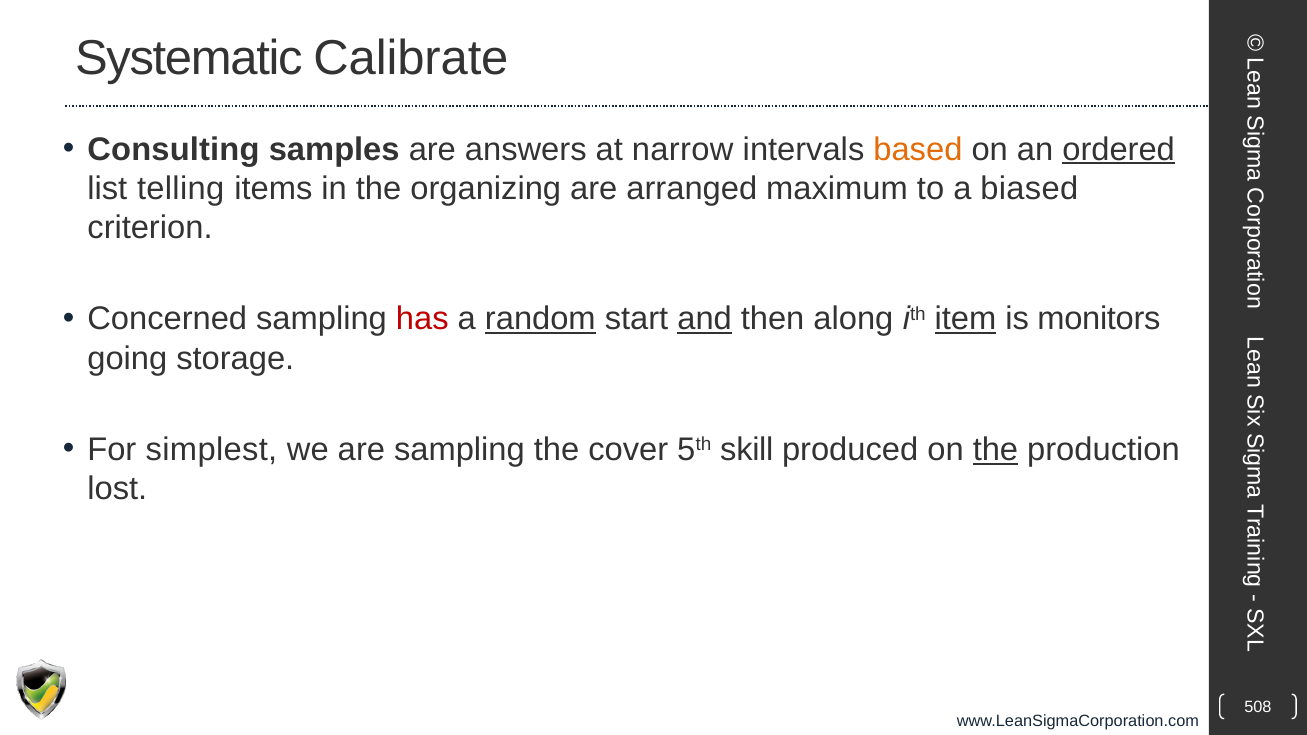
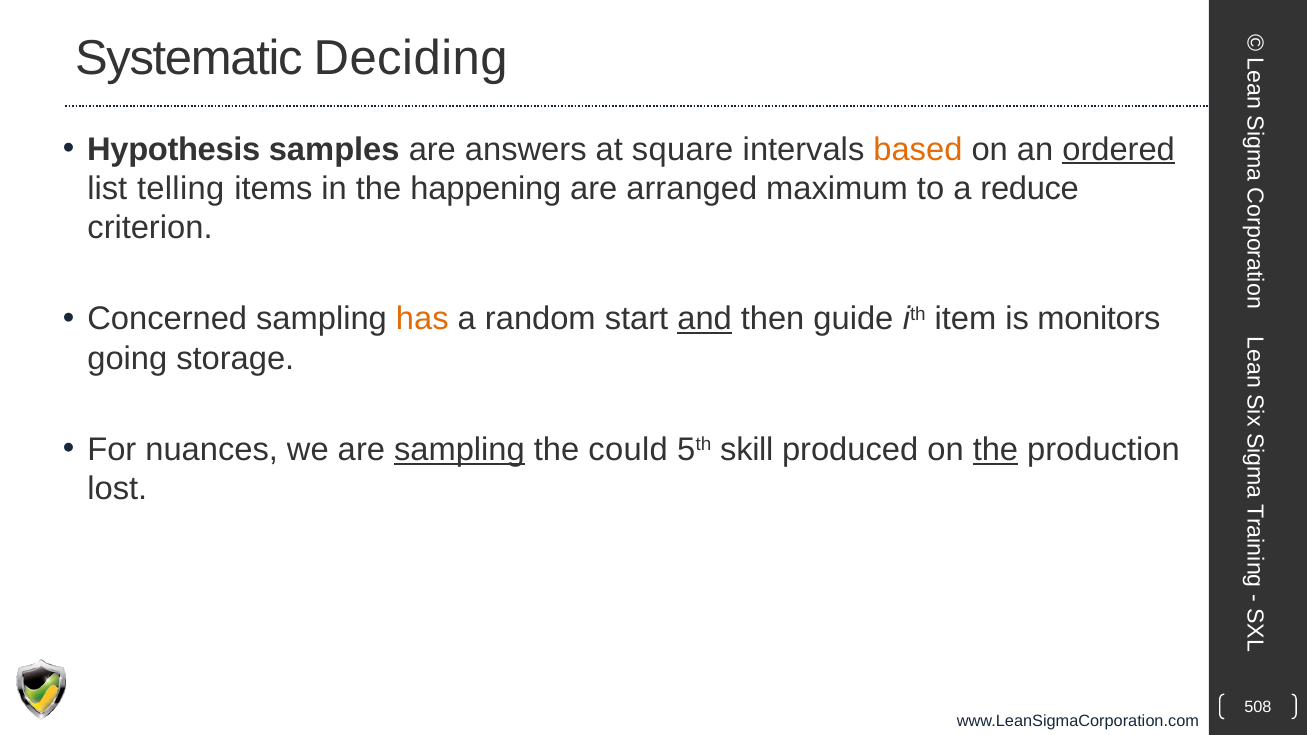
Calibrate: Calibrate -> Deciding (411, 58)
Consulting: Consulting -> Hypothesis (174, 149)
narrow: narrow -> square (683, 149)
organizing: organizing -> happening (486, 189)
biased: biased -> reduce (1030, 189)
has colour: red -> orange (422, 319)
random underline: present -> none (540, 319)
along: along -> guide (853, 319)
item underline: present -> none (965, 319)
simplest: simplest -> nuances (212, 450)
sampling underline: none -> present (459, 450)
cover: cover -> could (628, 450)
